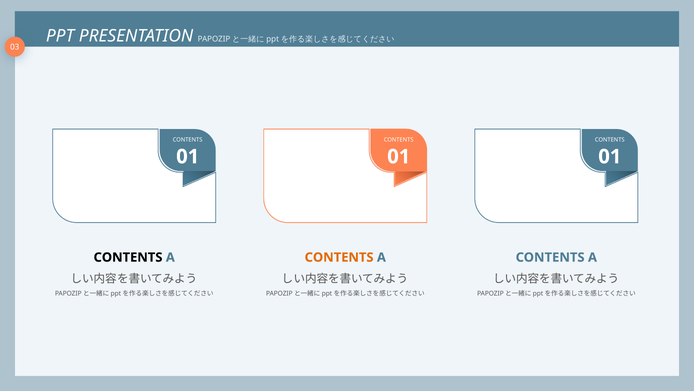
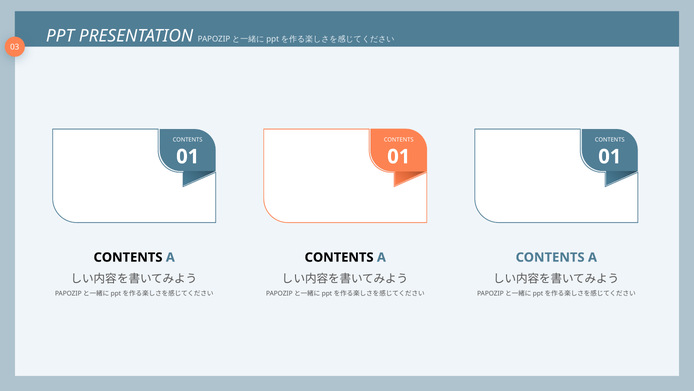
CONTENTS colour: orange -> black (339, 257)
